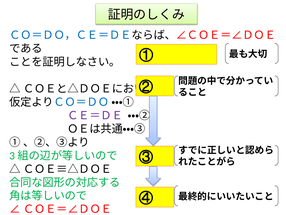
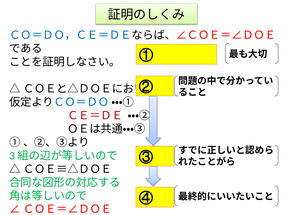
ＣＥ＝ＤＥ colour: purple -> red (95, 115)
